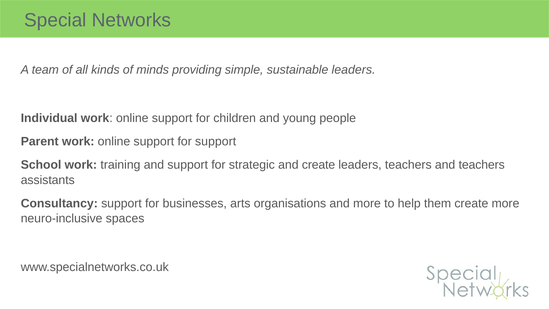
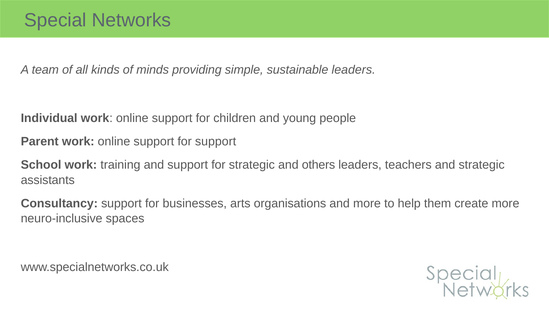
and create: create -> others (319, 165)
and teachers: teachers -> strategic (482, 165)
